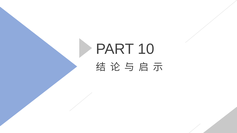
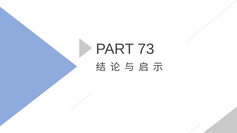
10: 10 -> 73 (146, 49)
